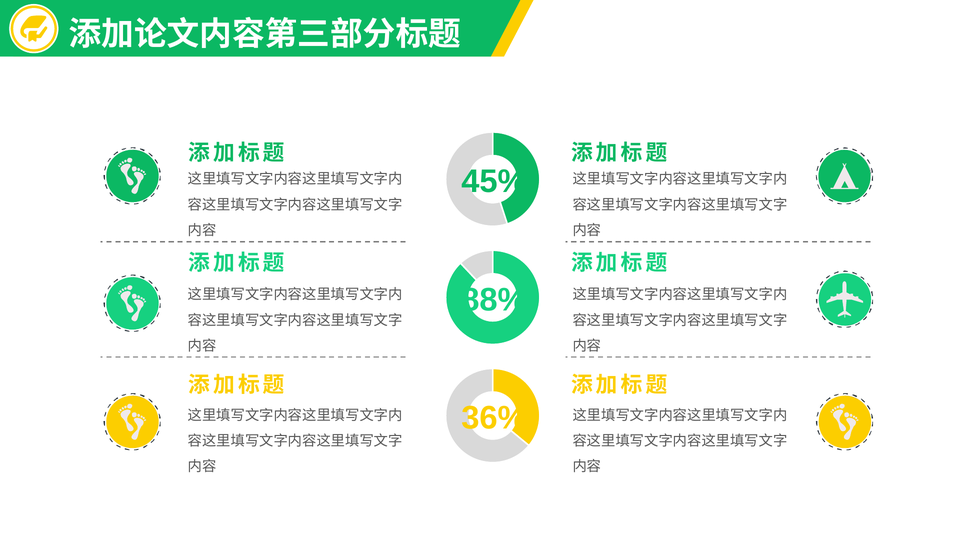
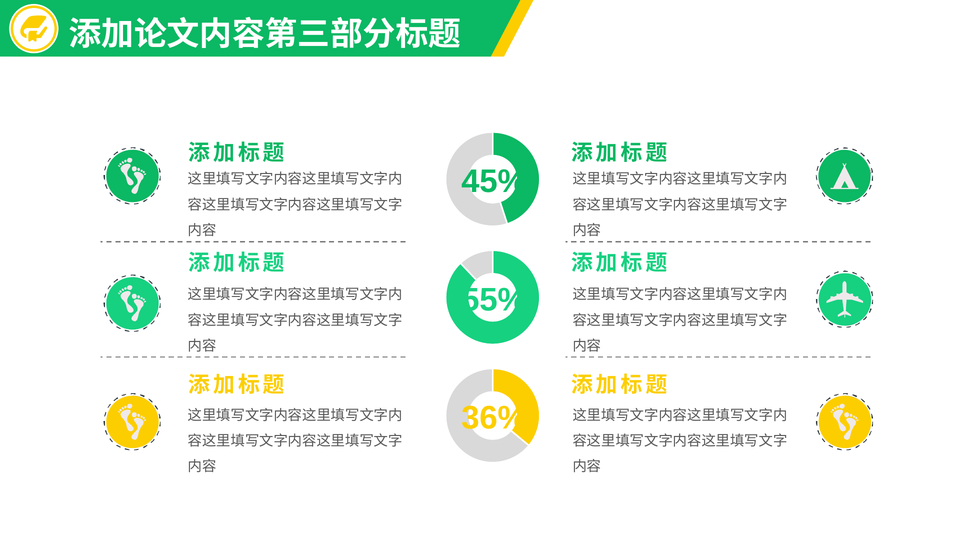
88%: 88% -> 55% (494, 300)
